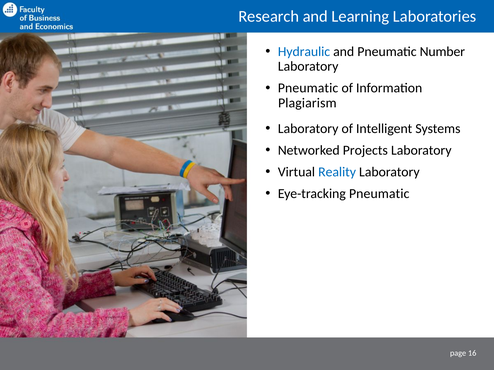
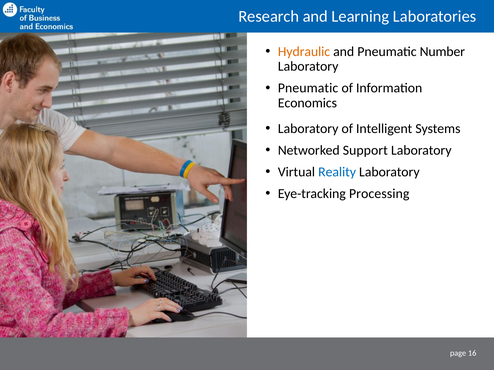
Hydraulic colour: blue -> orange (304, 52)
Plagiarism: Plagiarism -> Economics (307, 103)
Projects: Projects -> Support (365, 151)
Eye-tracking Pneumatic: Pneumatic -> Processing (379, 194)
